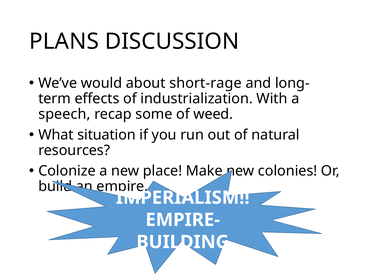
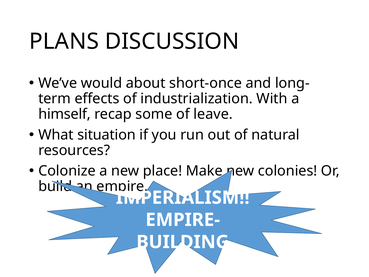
short-rage: short-rage -> short-once (206, 83)
speech: speech -> himself (65, 114)
weed: weed -> leave (213, 114)
